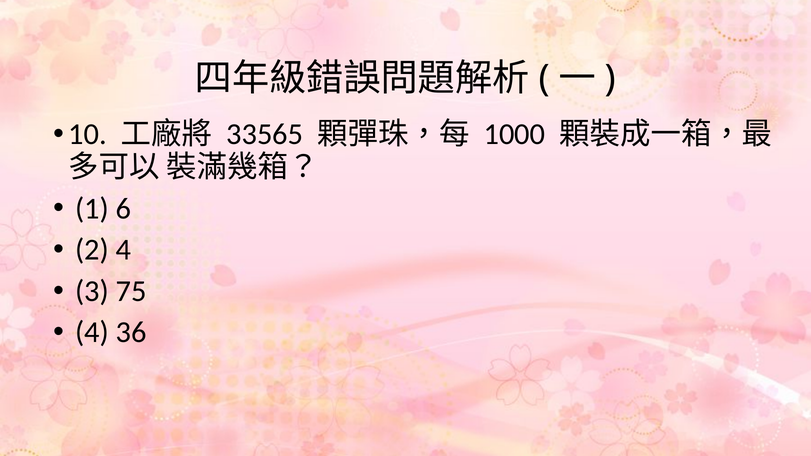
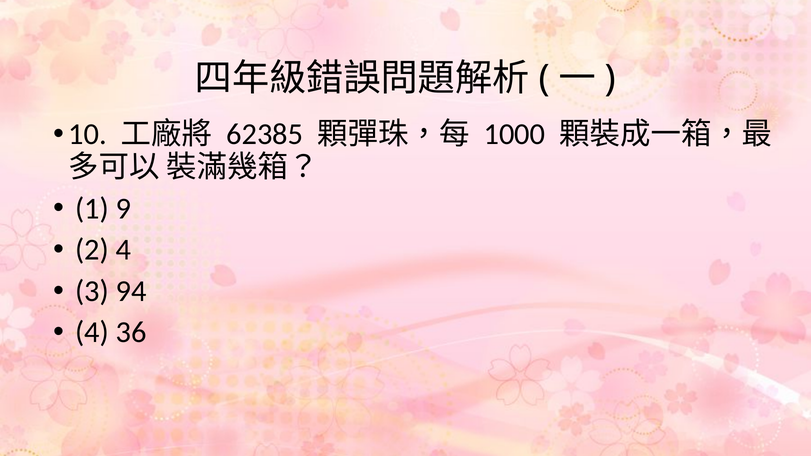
33565: 33565 -> 62385 (265, 134)
6: 6 -> 9 (123, 209)
75: 75 -> 94 (131, 291)
